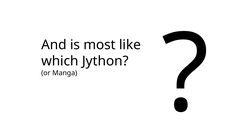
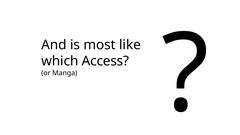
Jython: Jython -> Access (105, 61)
